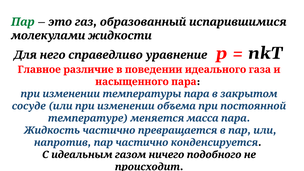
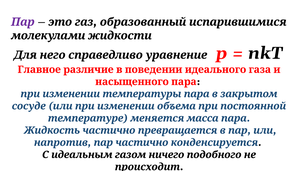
Пар colour: green -> purple (23, 22)
